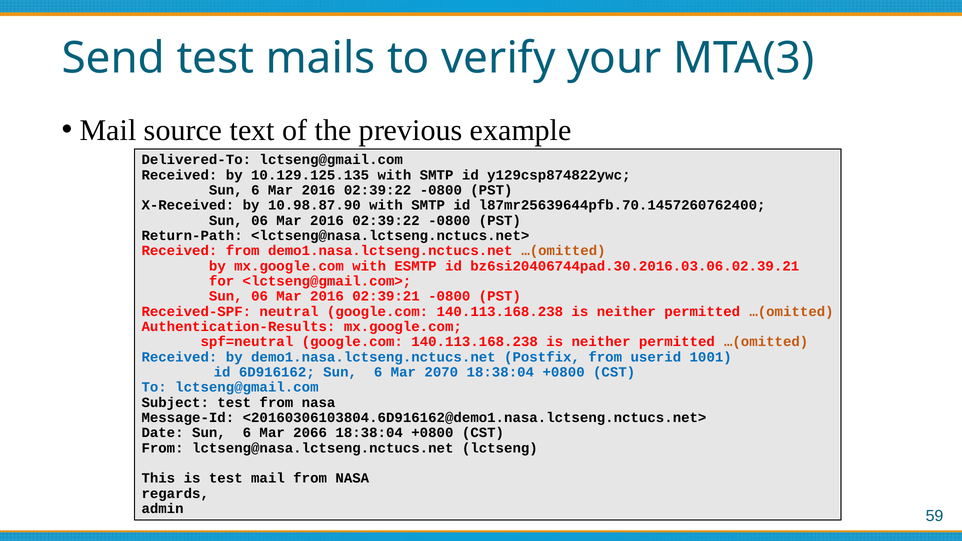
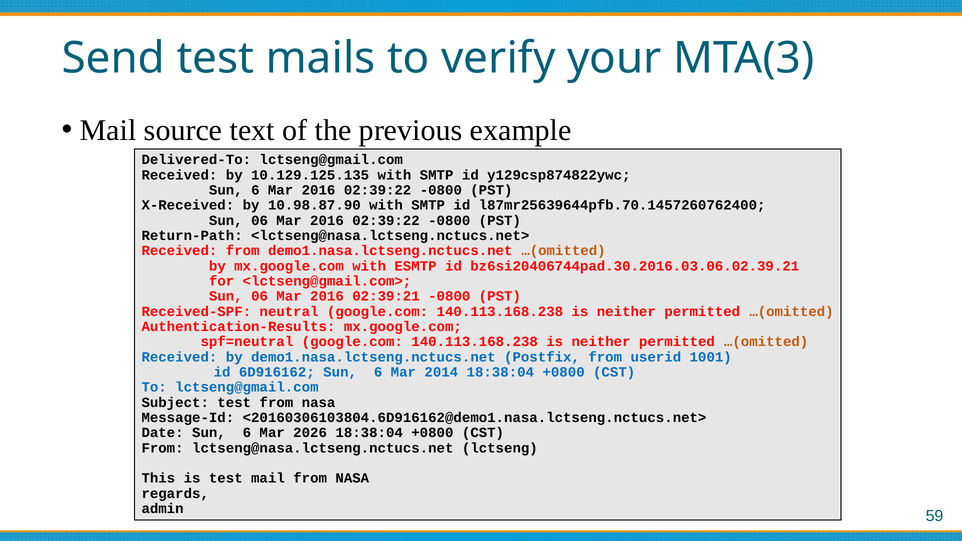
2070: 2070 -> 2014 (441, 372)
2066: 2066 -> 2026 (310, 433)
